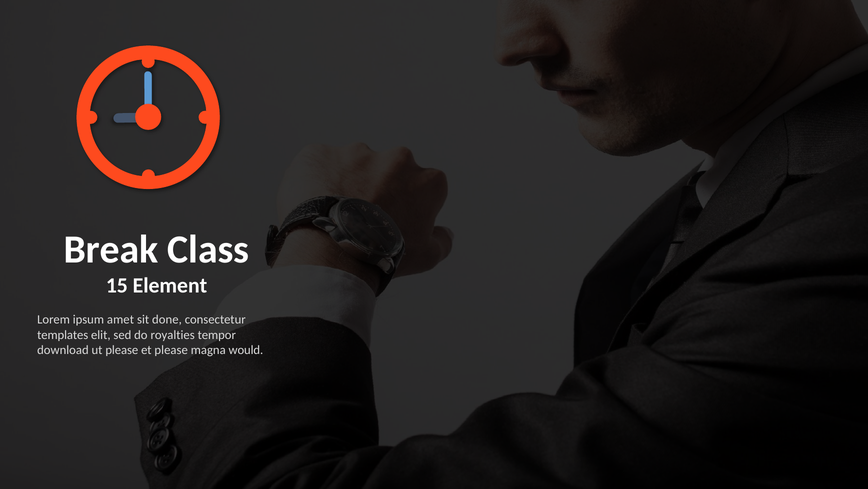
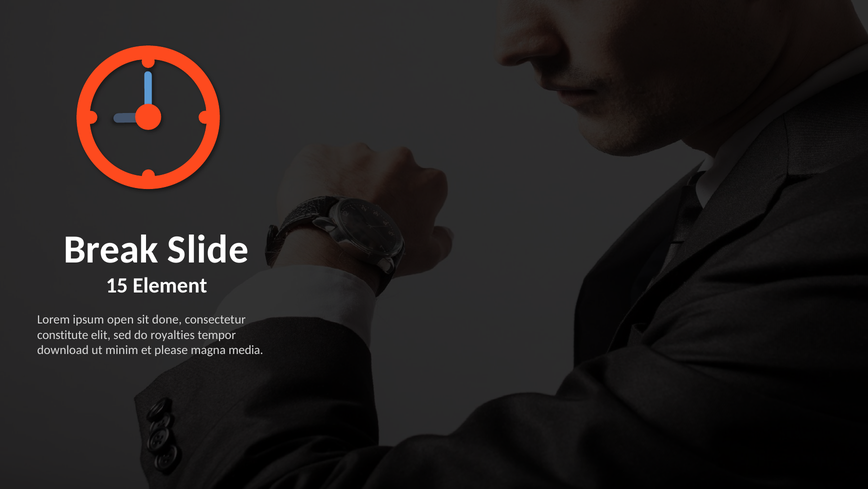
Class: Class -> Slide (208, 249)
amet: amet -> open (120, 319)
templates: templates -> constitute (63, 334)
ut please: please -> minim (122, 350)
would: would -> media (246, 350)
